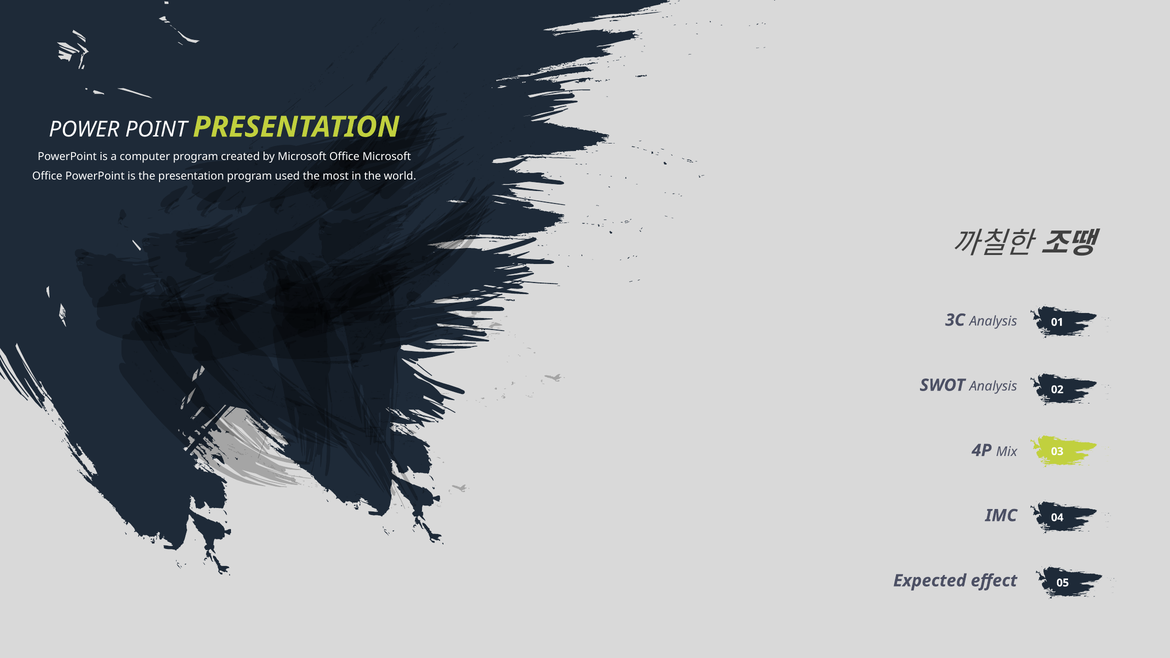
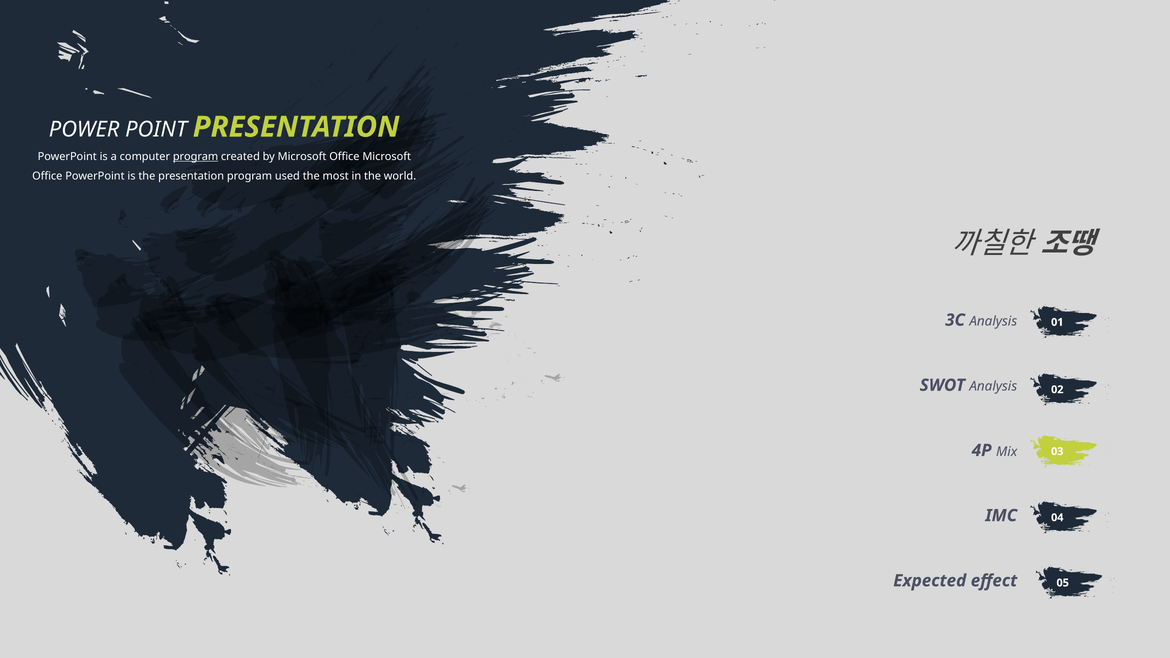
program underline: none -> present (196, 157)
